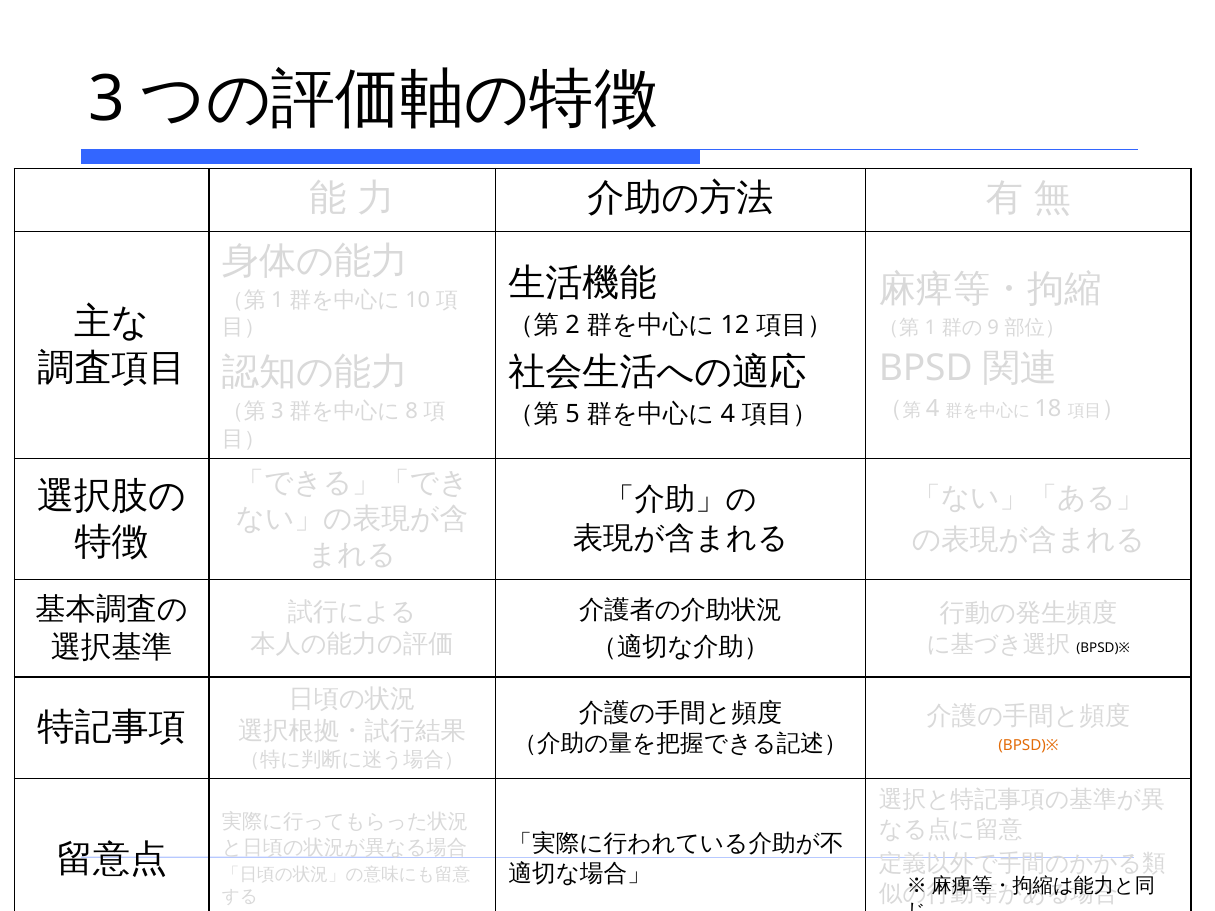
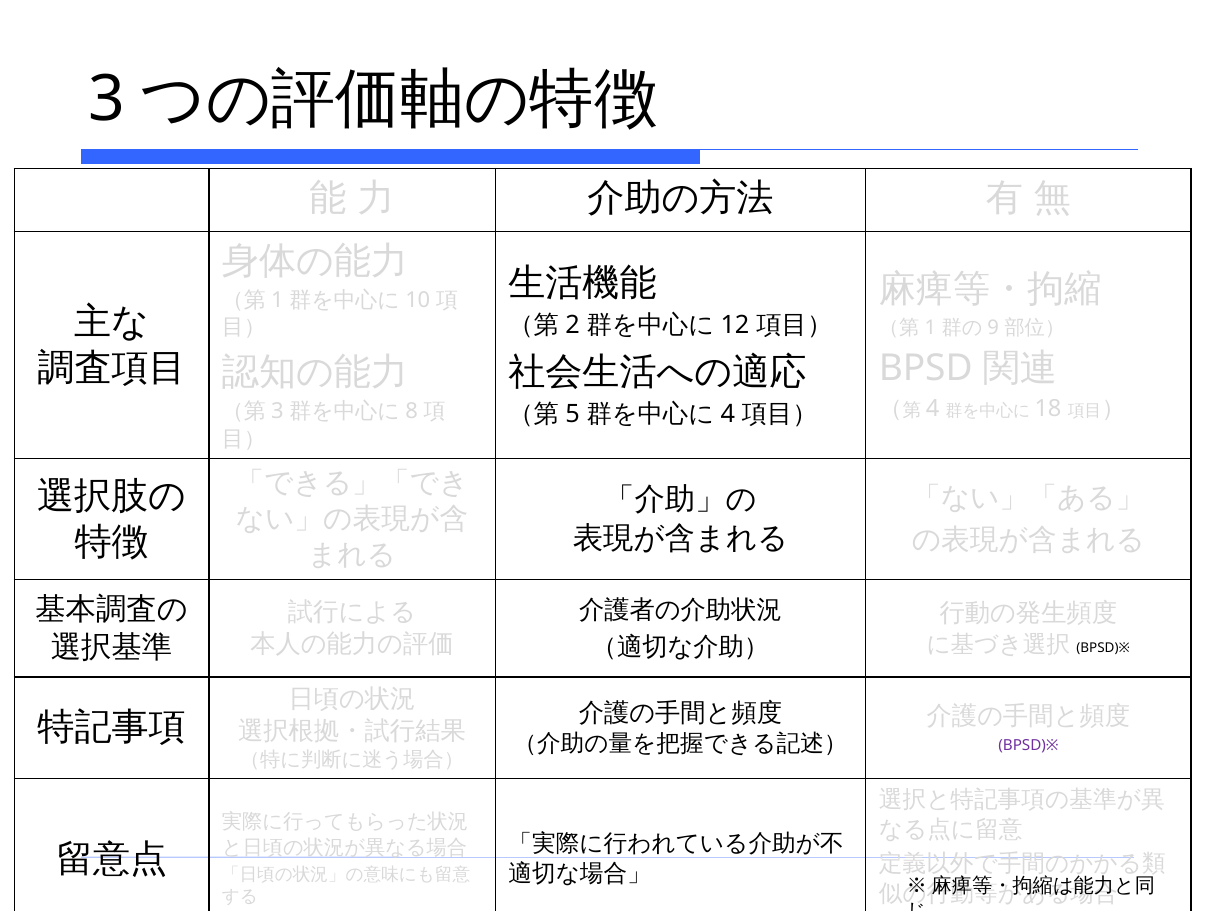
BPSD)※ colour: orange -> purple (1029, 746)
